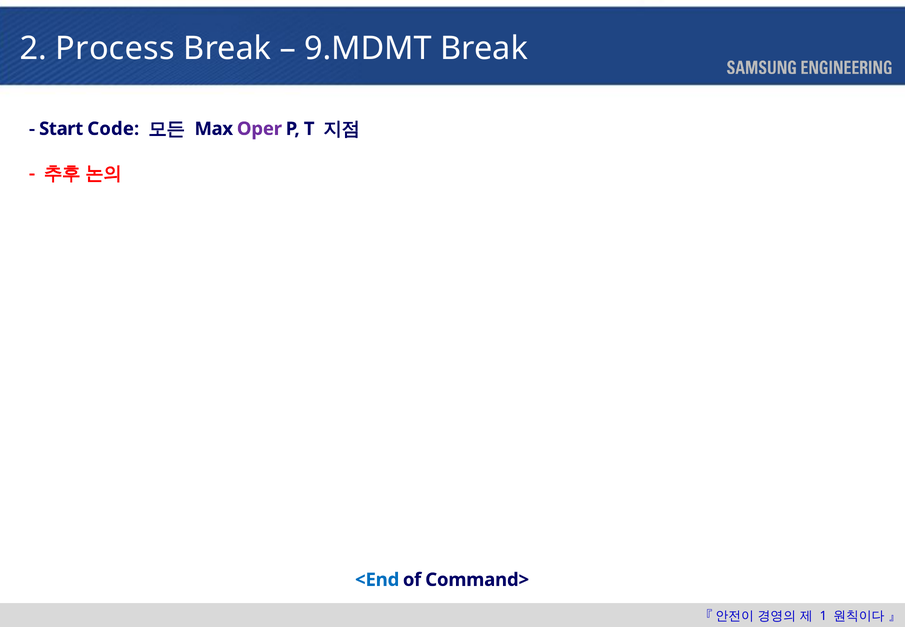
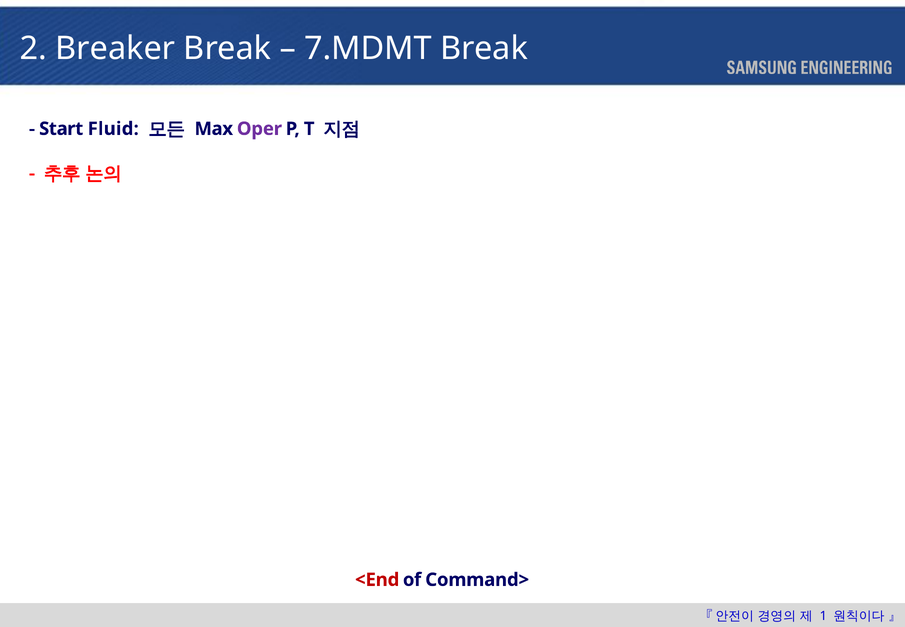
Process: Process -> Breaker (115, 49)
9.MDMT: 9.MDMT -> 7.MDMT (368, 49)
Code: Code -> Fluid (113, 129)
<End colour: blue -> red (377, 579)
